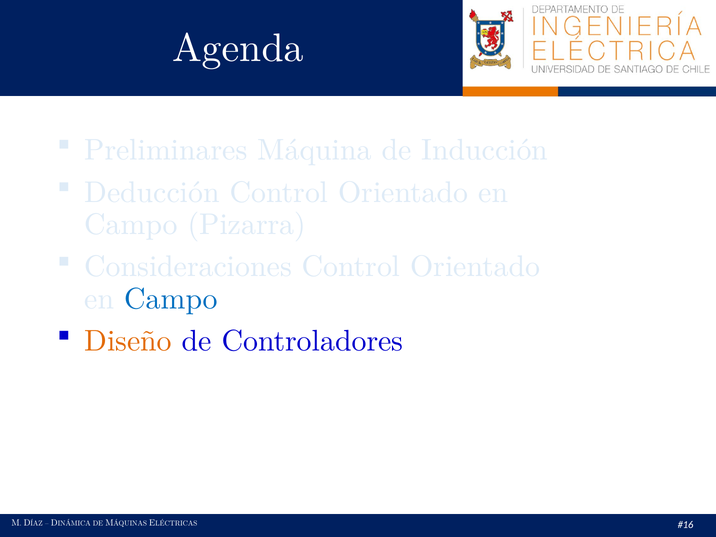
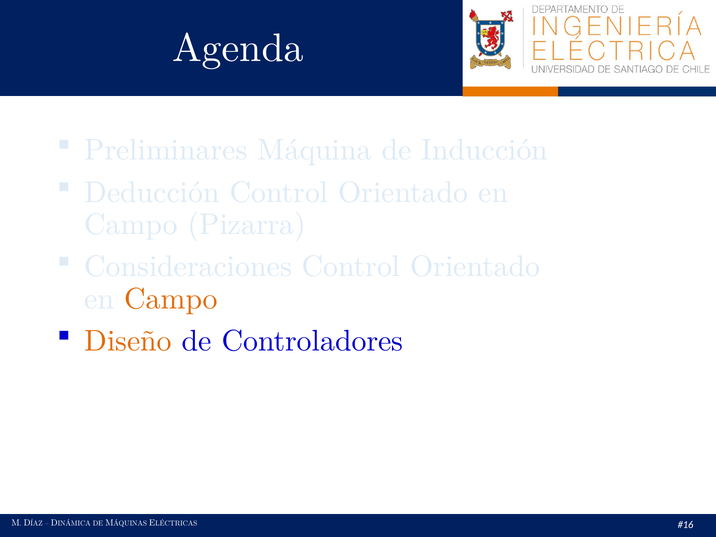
Campo colour: blue -> orange (171, 299)
